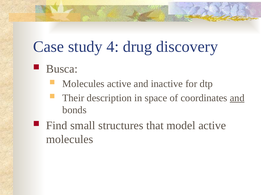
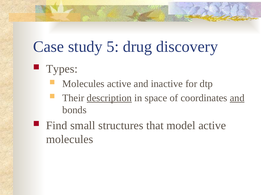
4: 4 -> 5 (113, 47)
Busca: Busca -> Types (62, 69)
description underline: none -> present (109, 98)
